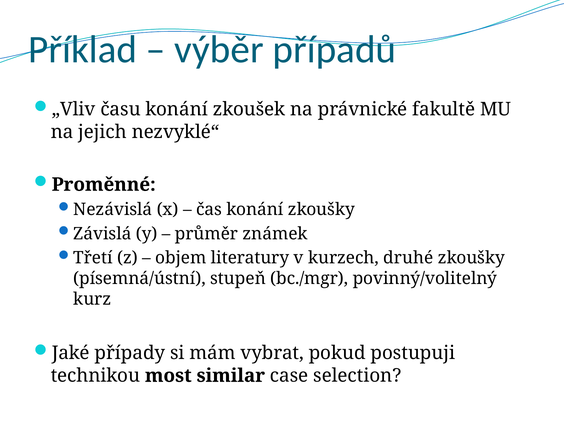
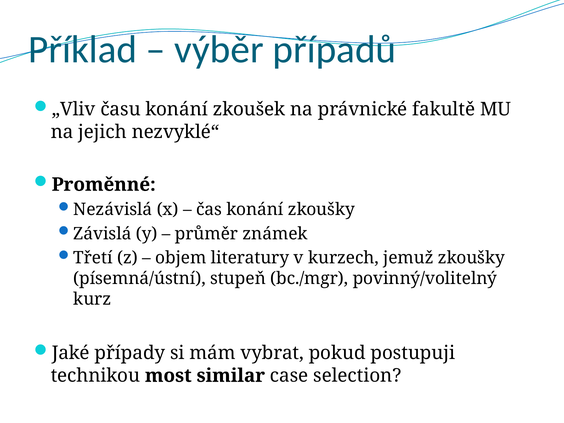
druhé: druhé -> jemuž (408, 258)
